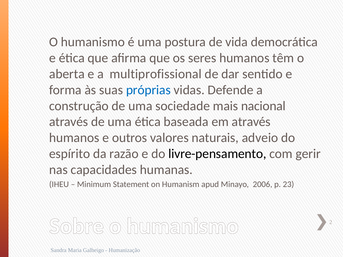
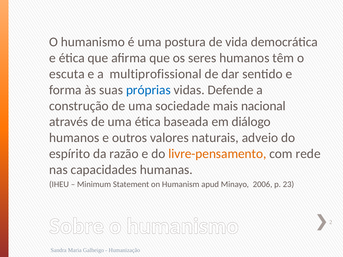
aberta: aberta -> escuta (67, 74)
em através: através -> diálogo (251, 122)
livre-pensamento colour: black -> orange (217, 154)
gerir: gerir -> rede (308, 154)
